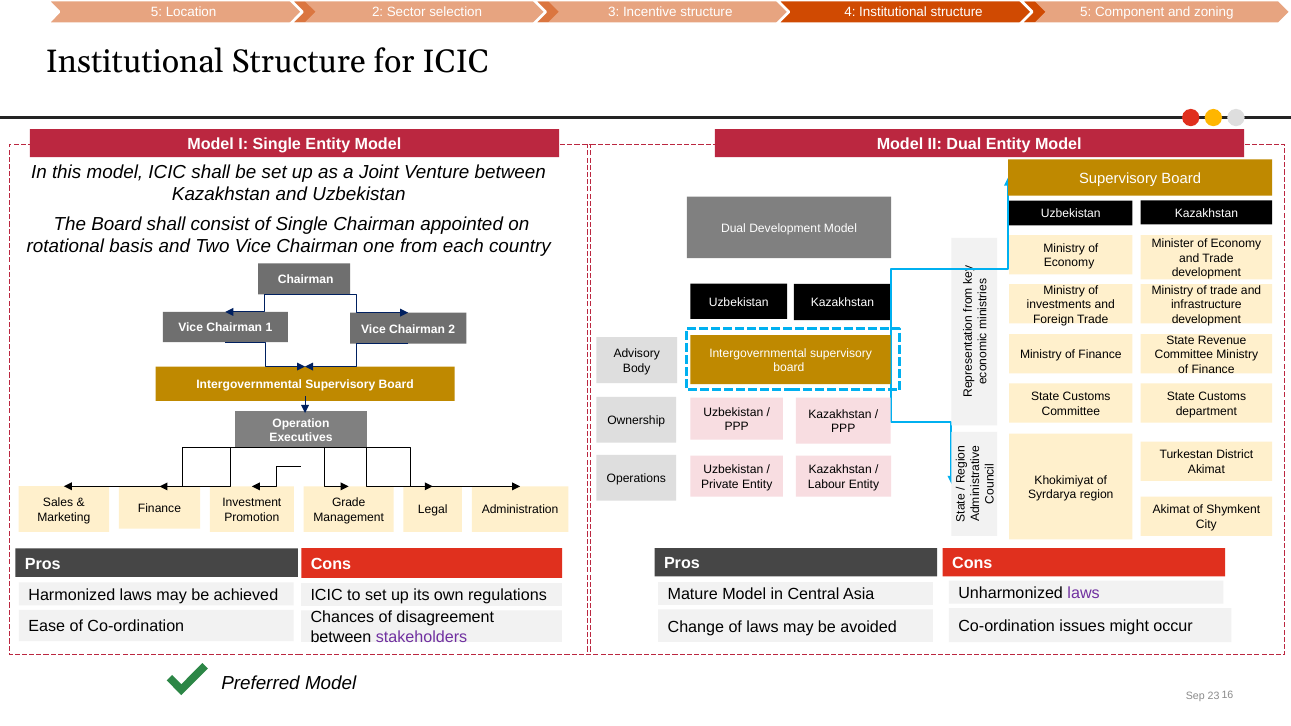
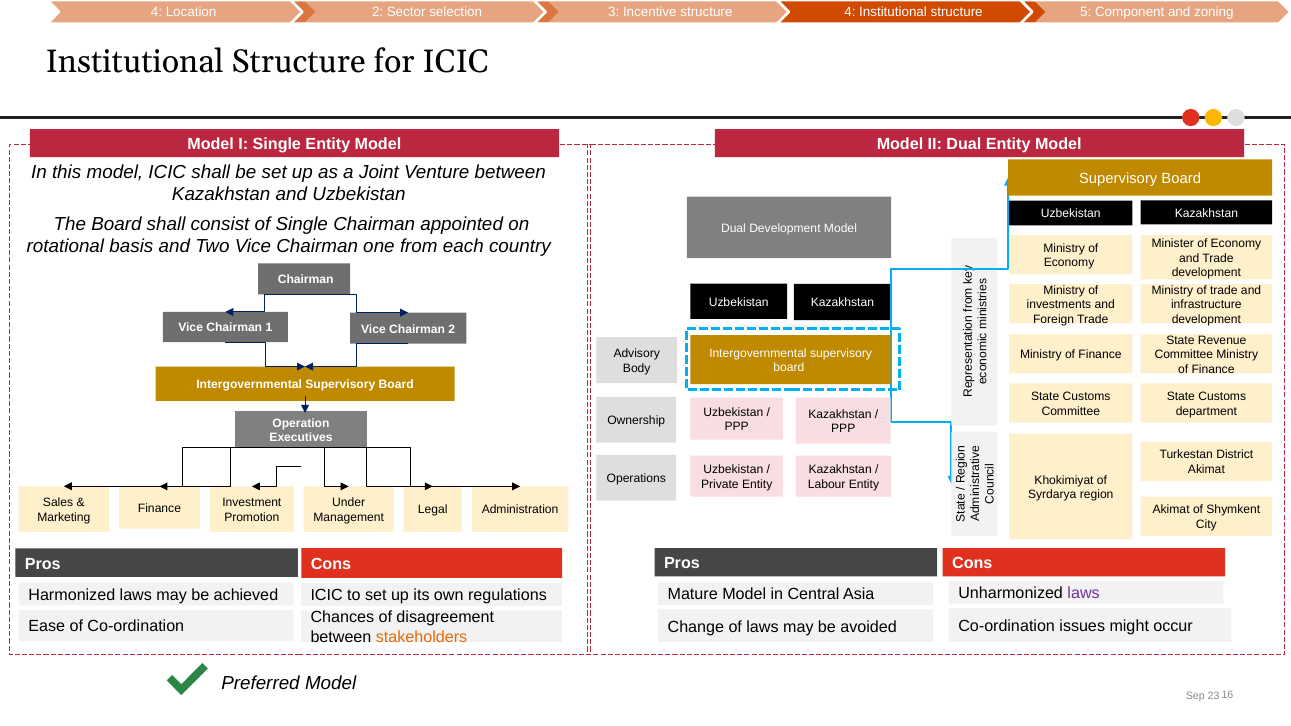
5: 5 -> 4 (157, 12)
Grade: Grade -> Under (349, 503)
stakeholders colour: purple -> orange (422, 637)
